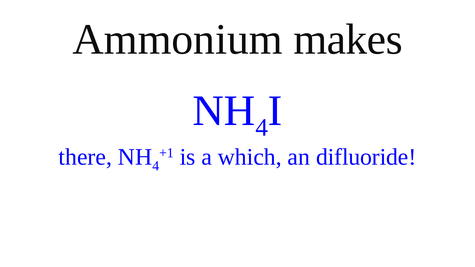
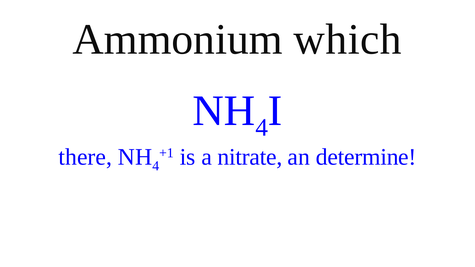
makes: makes -> which (348, 40)
which: which -> nitrate (250, 157)
difluoride: difluoride -> determine (366, 157)
